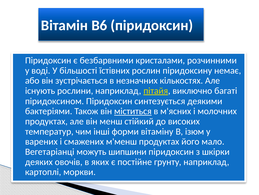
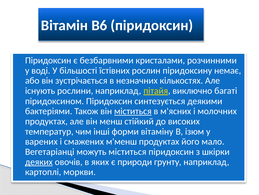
можуть шипшини: шипшини -> міститься (127, 151)
деяких underline: none -> present (39, 161)
постійне: постійне -> природи (135, 161)
